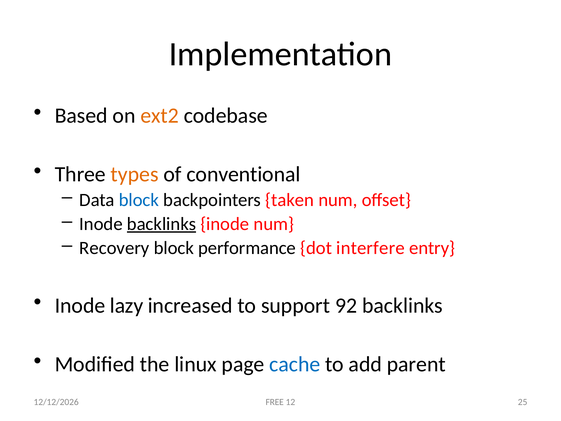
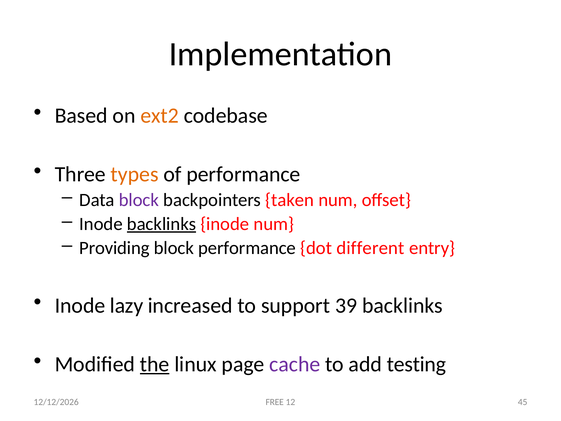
of conventional: conventional -> performance (243, 174)
block colour: blue -> purple (139, 200)
Recovery: Recovery -> Providing (114, 248)
interfere: interfere -> different (370, 248)
92: 92 -> 39 (346, 305)
the underline: none -> present (155, 364)
cache colour: blue -> purple (295, 364)
parent: parent -> testing (416, 364)
25: 25 -> 45 (523, 402)
